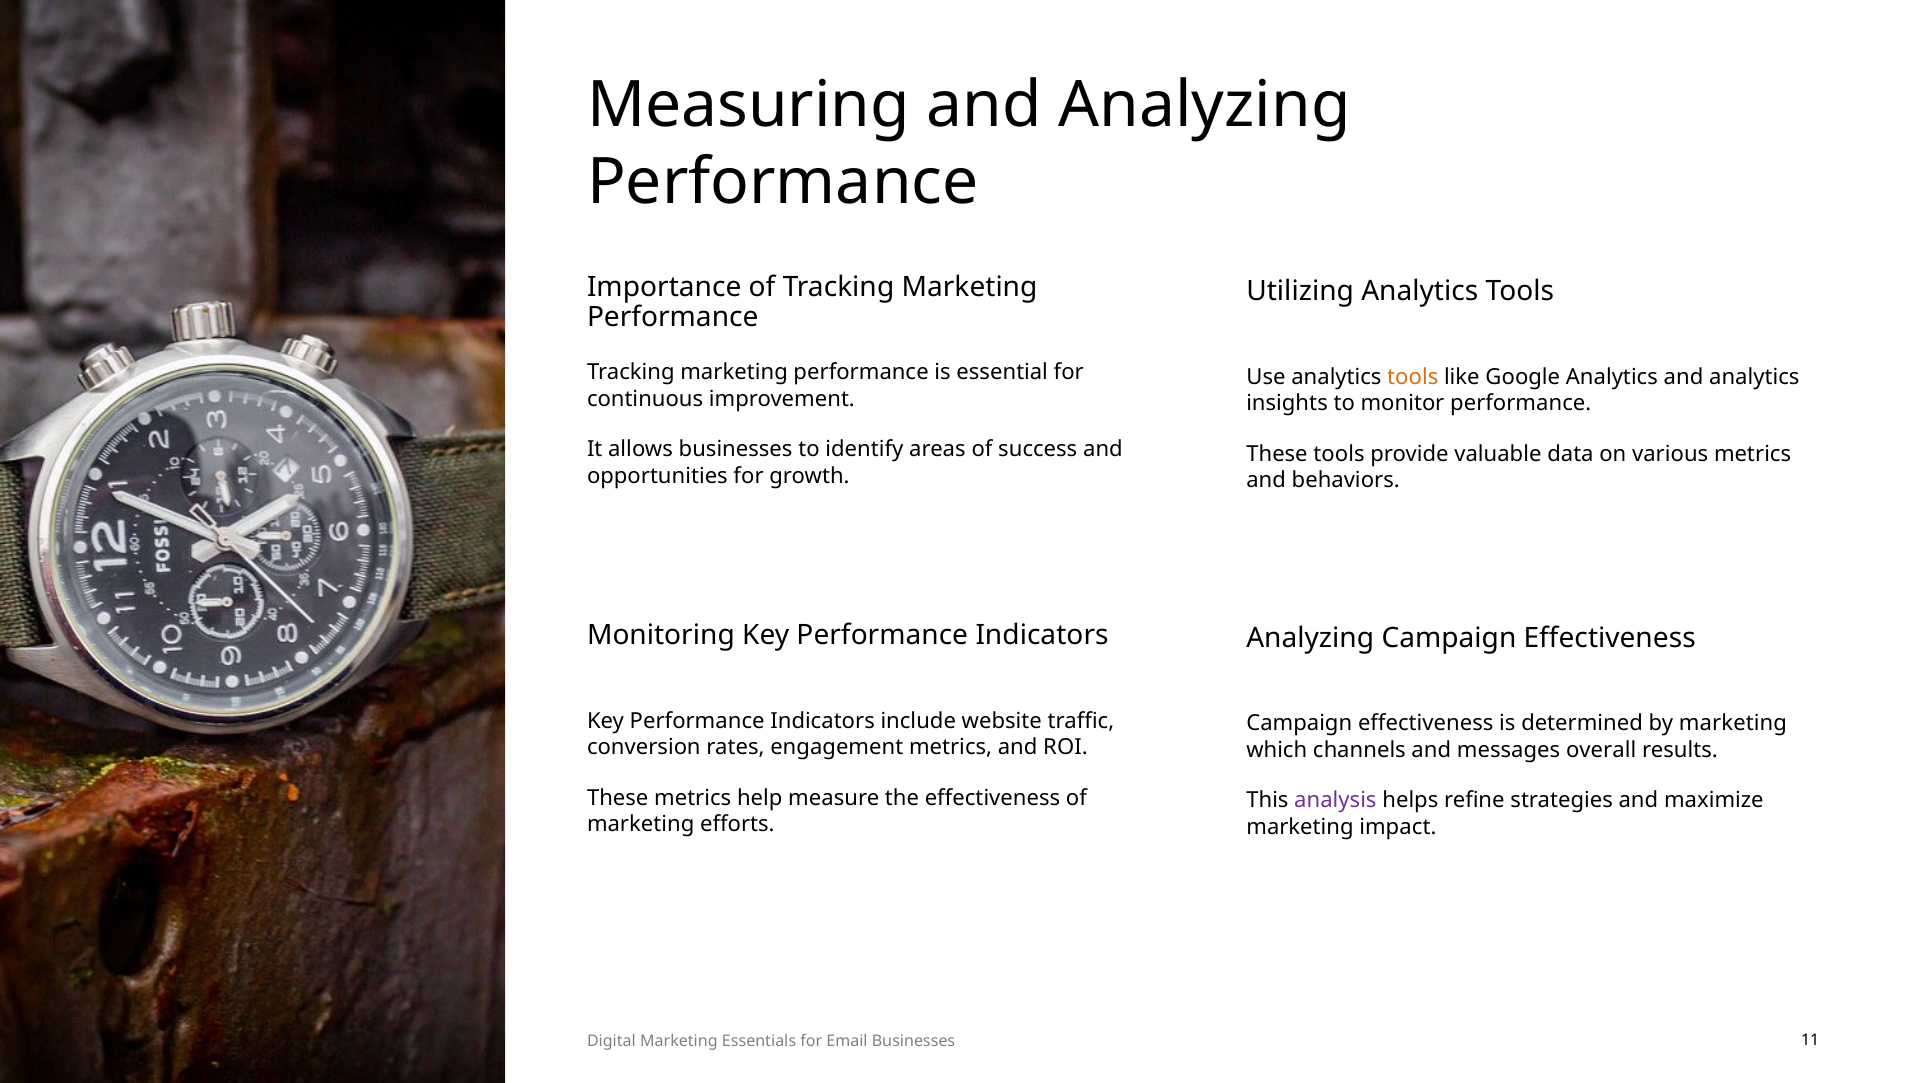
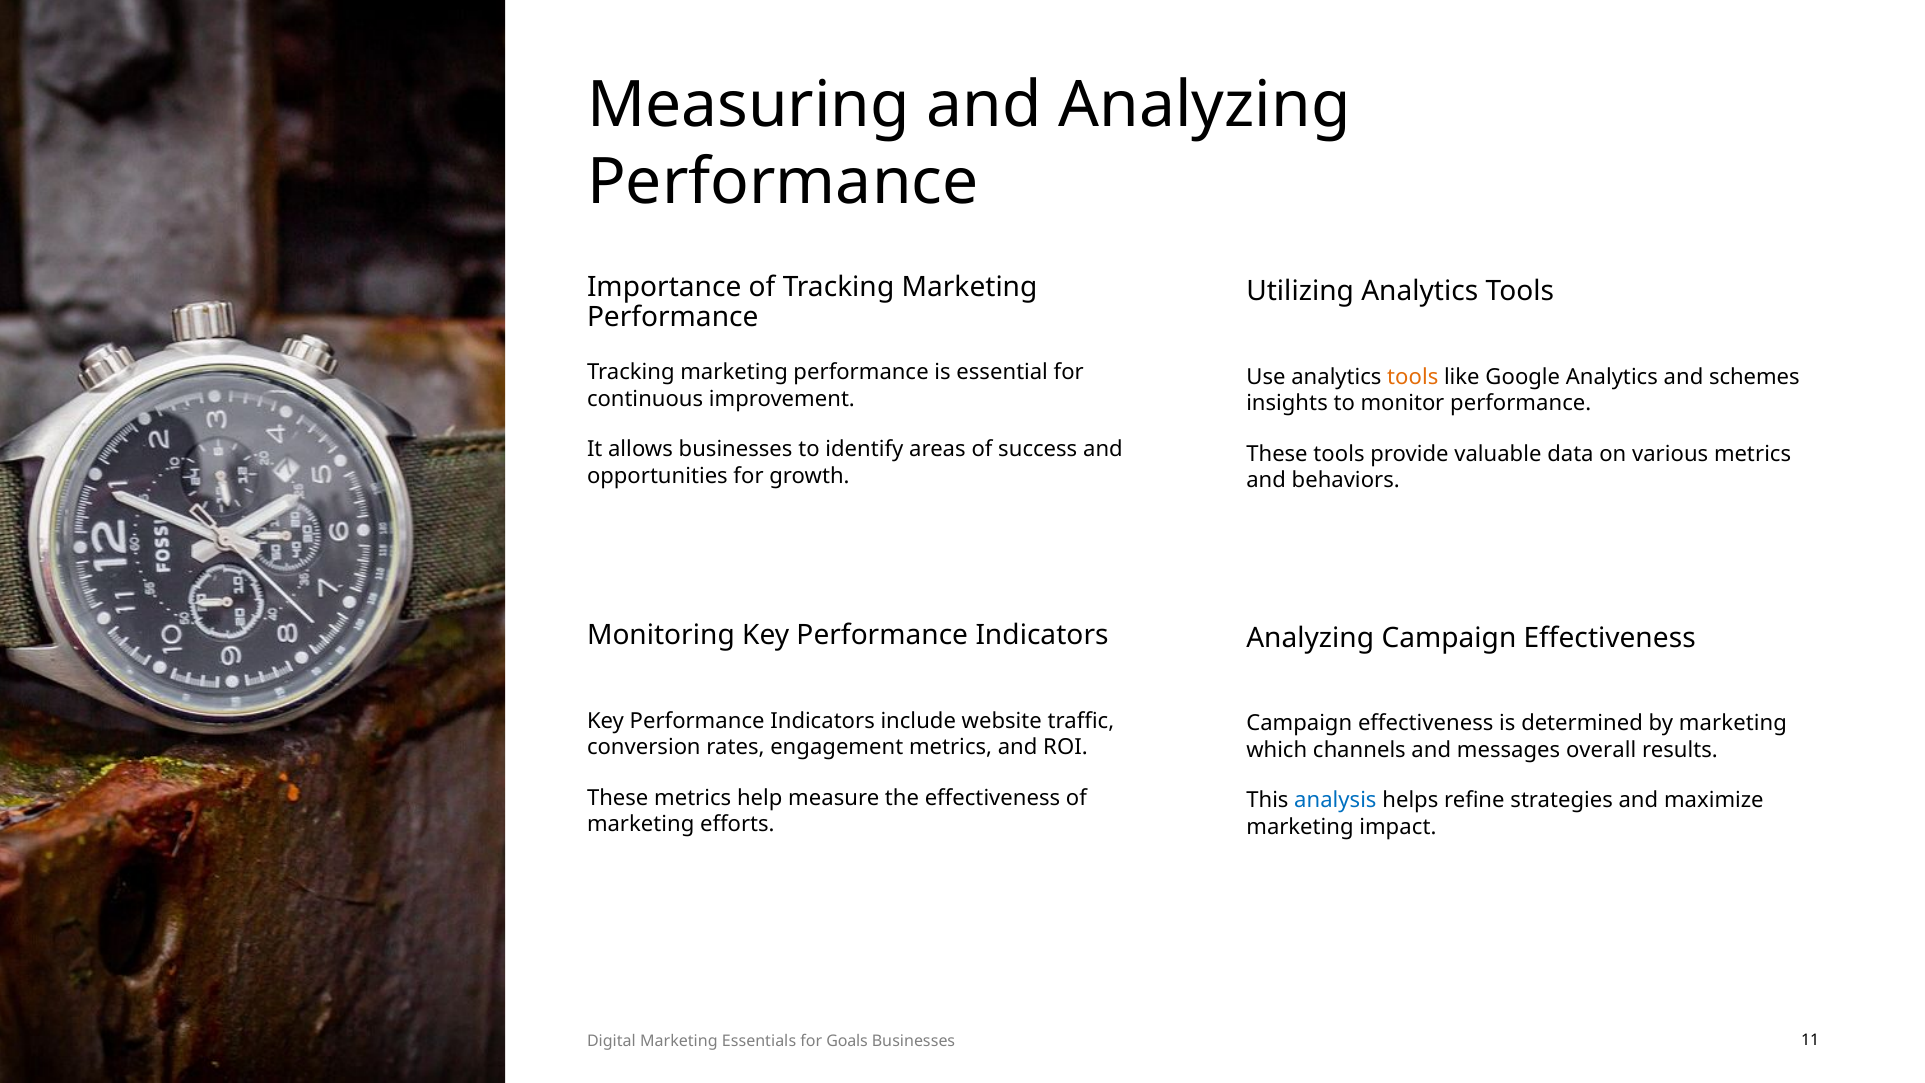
and analytics: analytics -> schemes (1754, 377)
analysis colour: purple -> blue (1335, 800)
Email: Email -> Goals (847, 1041)
